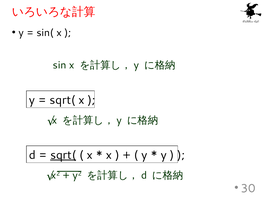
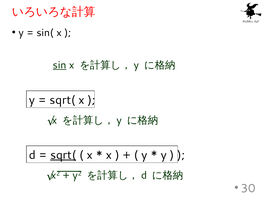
sin underline: none -> present (60, 65)
